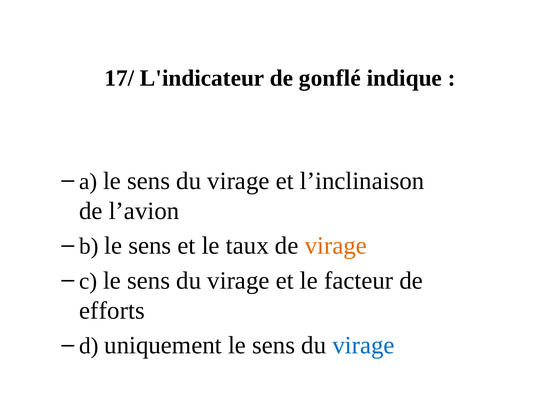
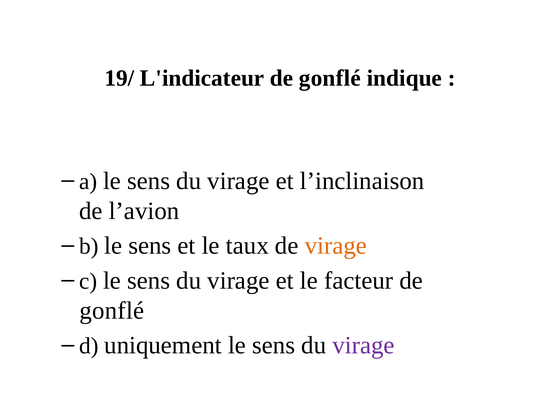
17/: 17/ -> 19/ (119, 78)
efforts: efforts -> gonflé (112, 311)
virage colour: blue -> purple (363, 345)
